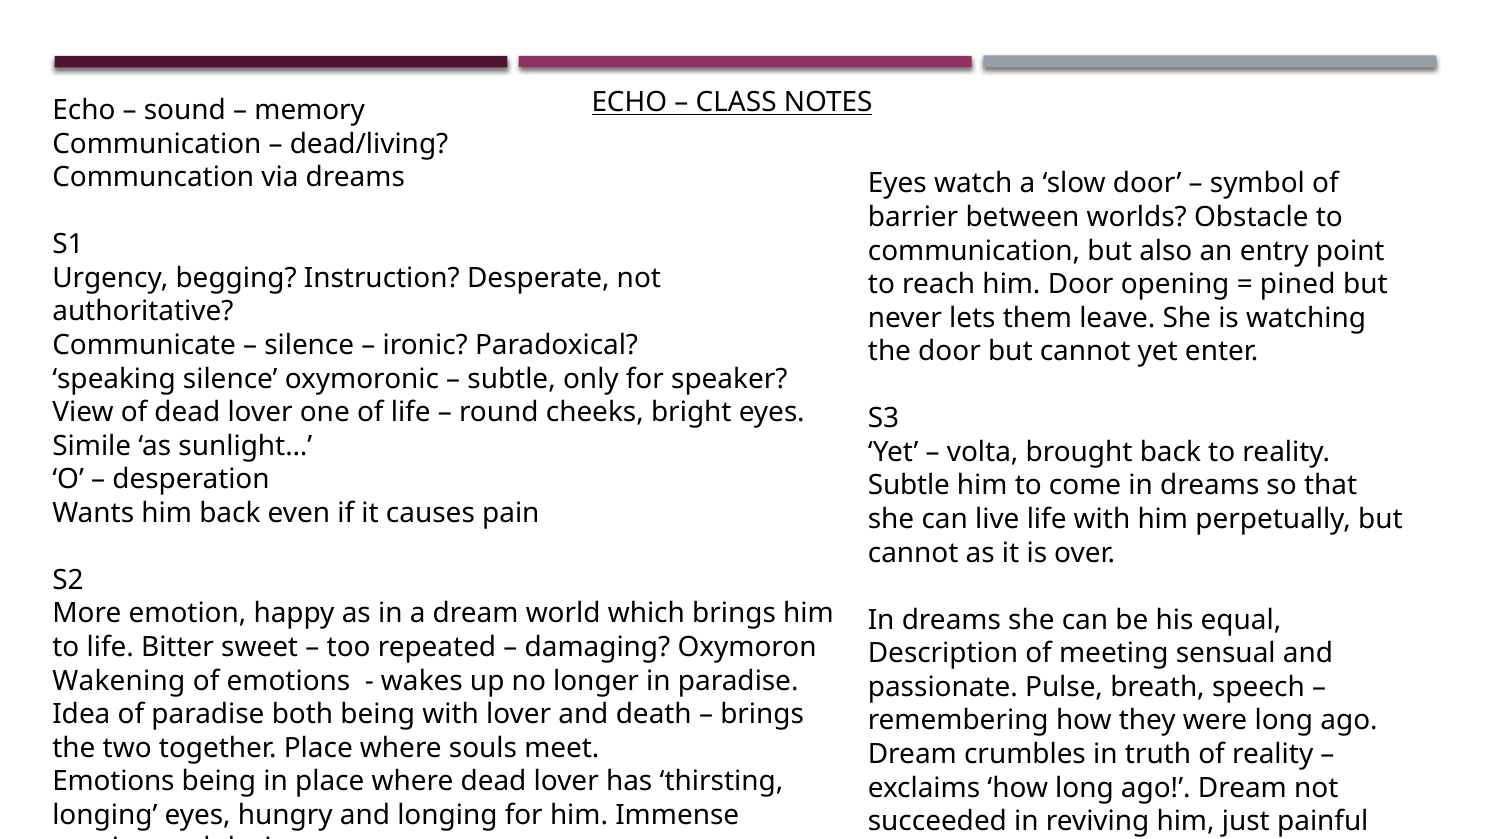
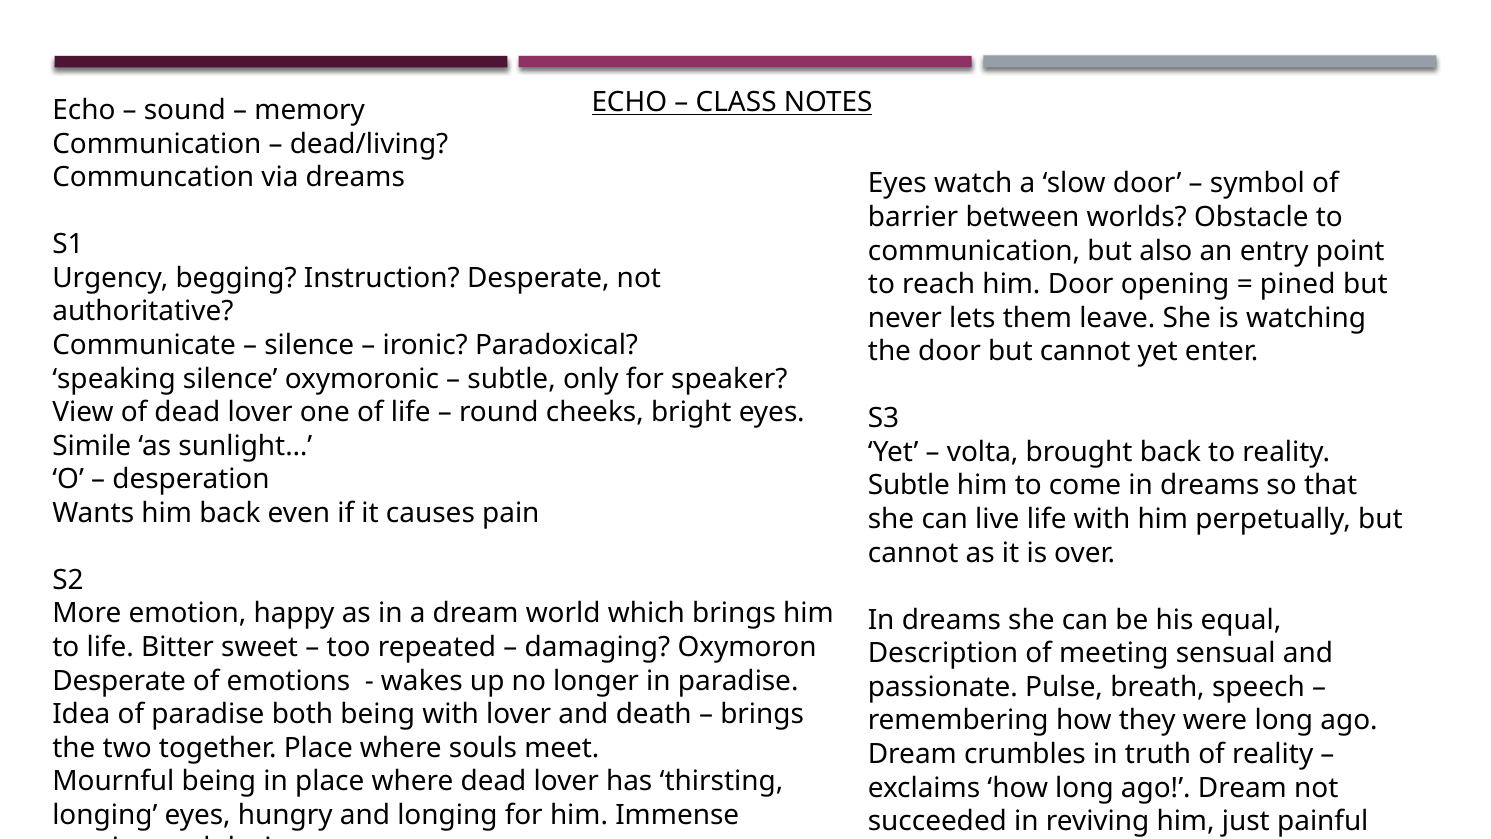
Wakening: Wakening -> Desperate (119, 681)
Emotions: Emotions -> Mournful (113, 781)
